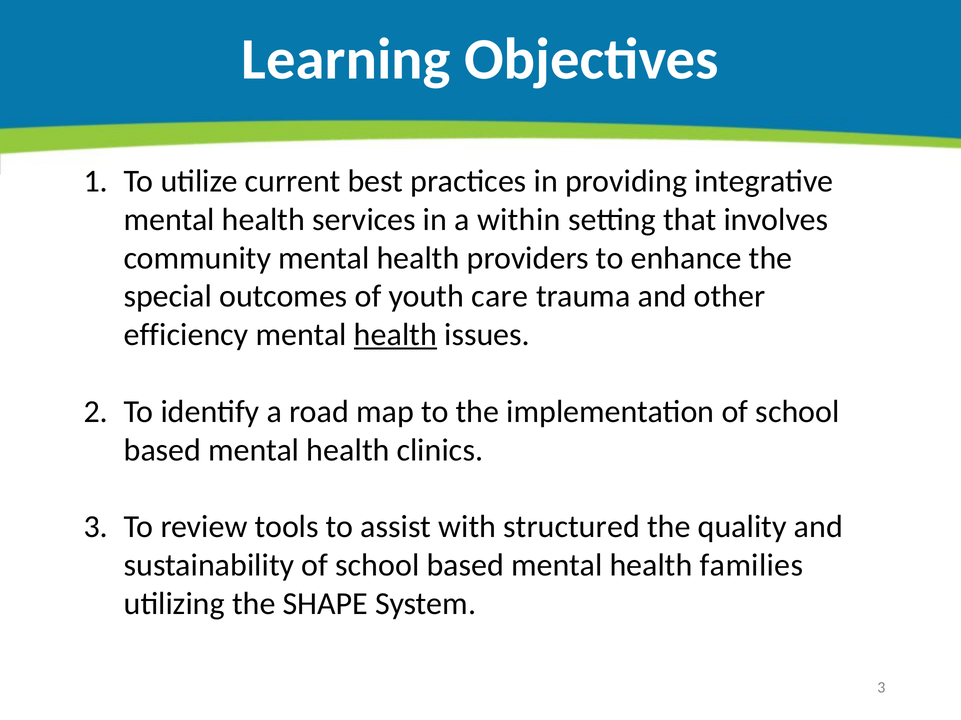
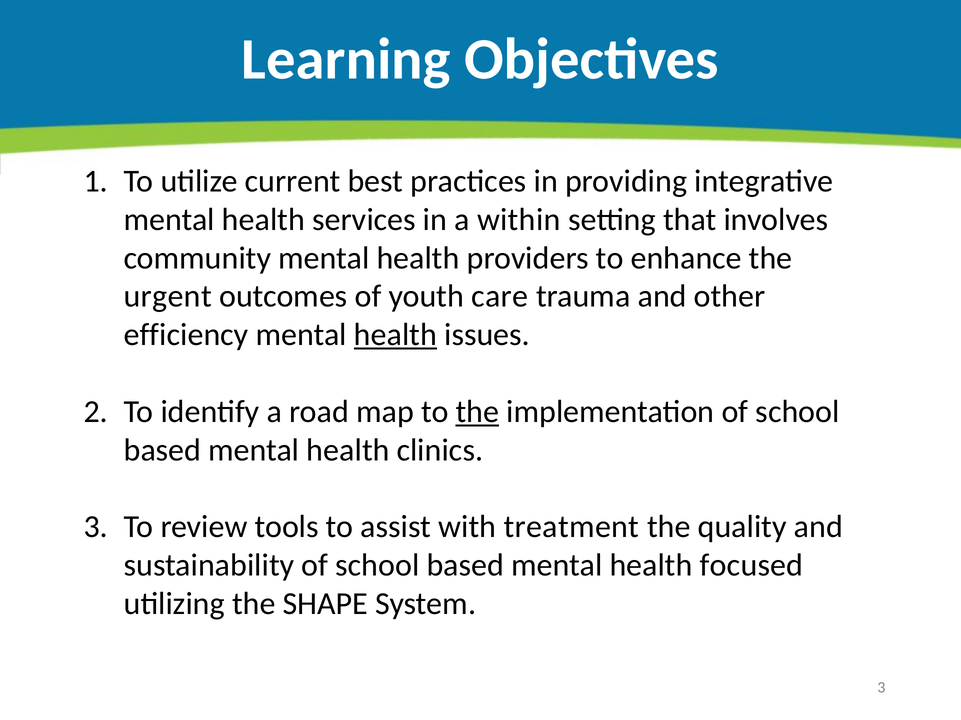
special: special -> urgent (168, 297)
the underline: none -> present (477, 412)
structured: structured -> treatment (571, 527)
families: families -> focused (752, 566)
